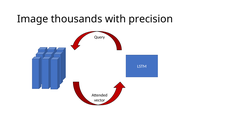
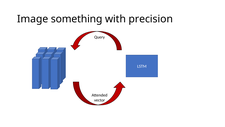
thousands: thousands -> something (77, 19)
